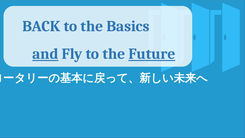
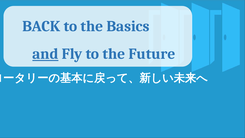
Future underline: present -> none (152, 54)
